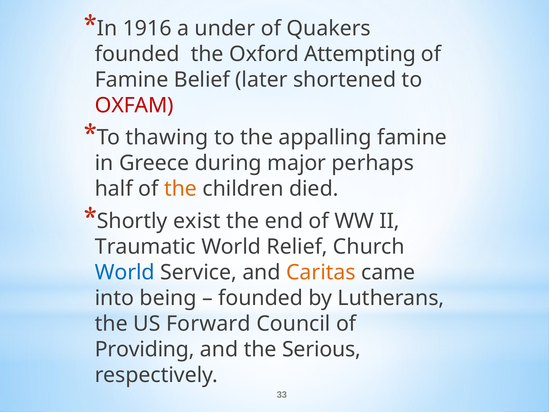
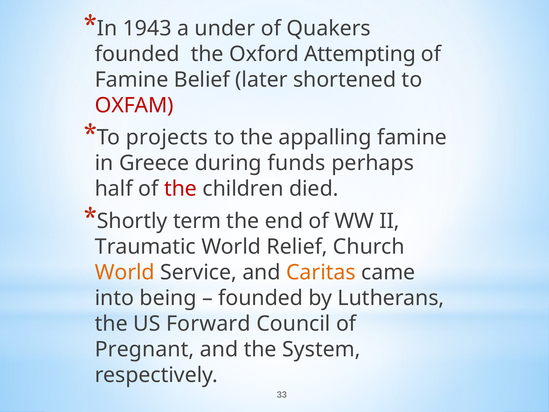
1916: 1916 -> 1943 (147, 28)
thawing: thawing -> projects (167, 137)
major: major -> funds (297, 163)
the colour: orange -> red (180, 189)
exist: exist -> term (197, 221)
World colour: blue -> orange (125, 272)
Providing: Providing -> Pregnant (145, 349)
Serious: Serious -> System (321, 349)
